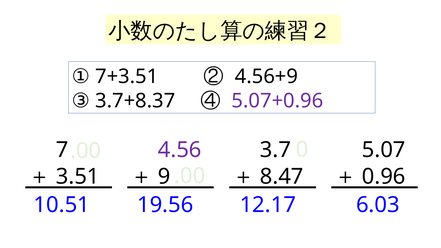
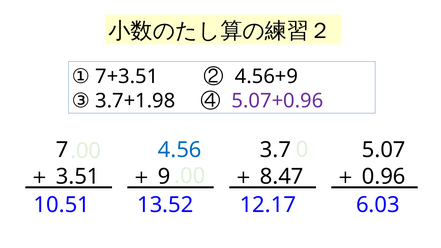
3.7+8.37: 3.7+8.37 -> 3.7+1.98 (135, 101)
4.56 colour: purple -> blue (180, 150)
19.56: 19.56 -> 13.52 (165, 205)
